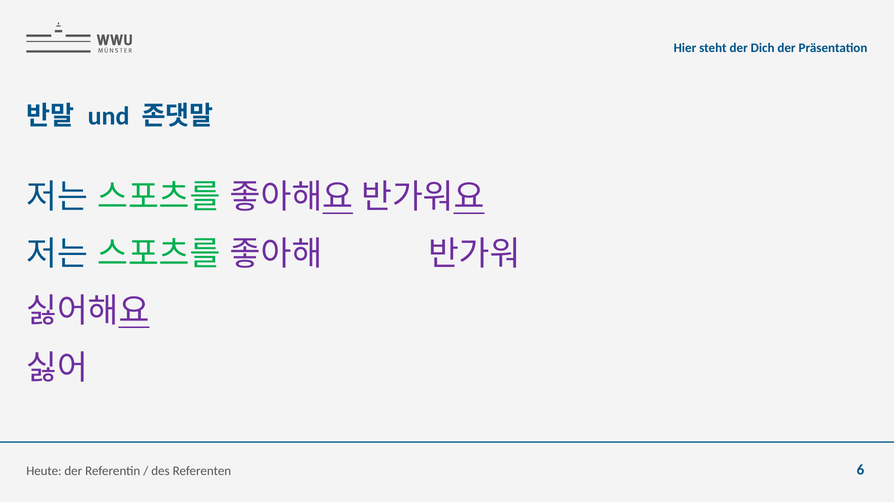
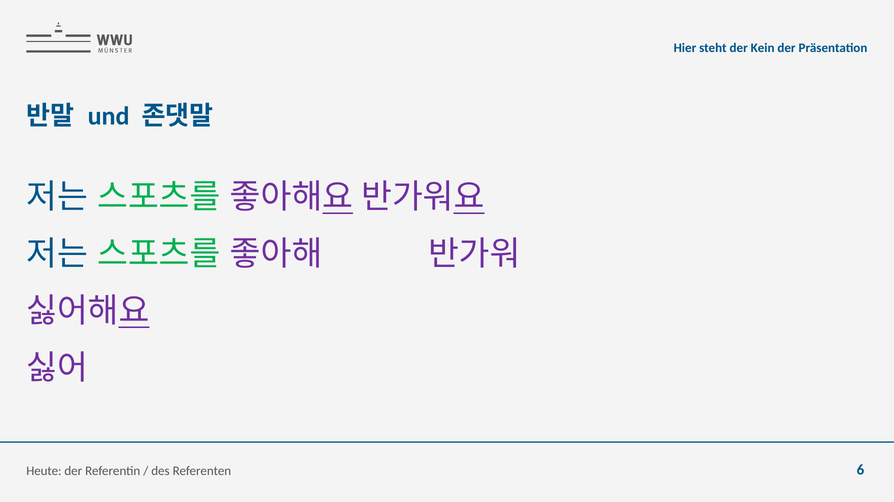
Dich: Dich -> Kein (763, 48)
